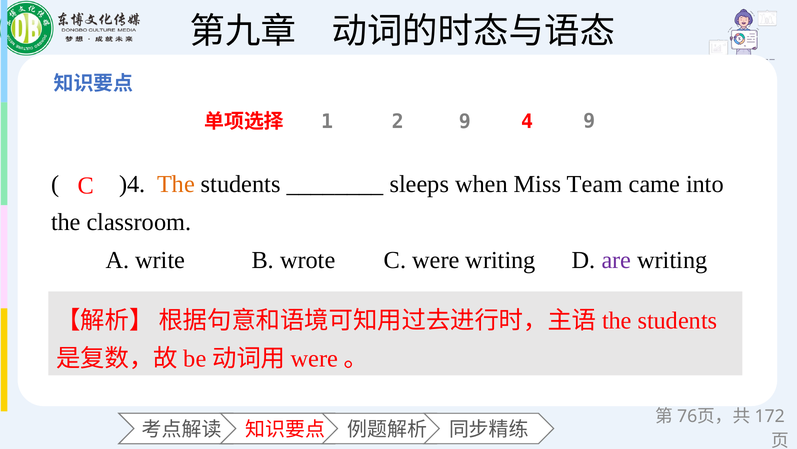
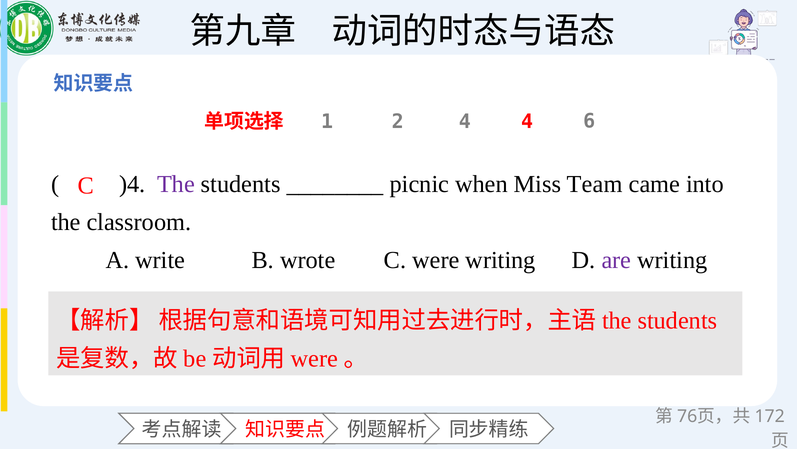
2 9: 9 -> 4 (465, 122)
4 9: 9 -> 6 (589, 121)
The colour: orange -> purple (176, 184)
sleeps: sleeps -> picnic (419, 184)
